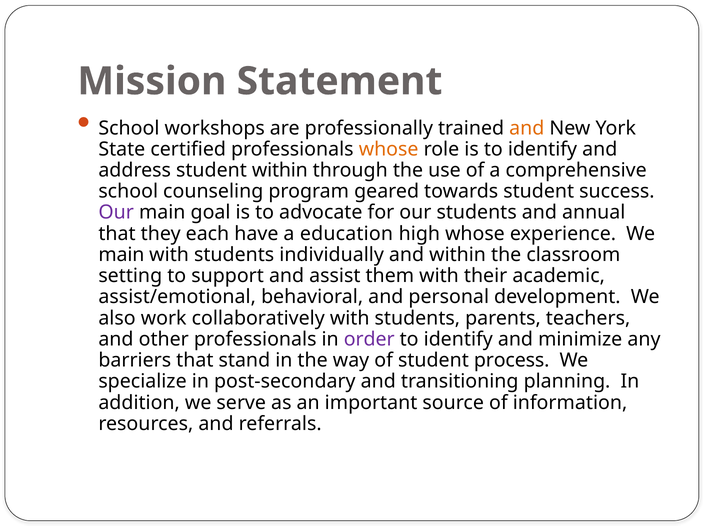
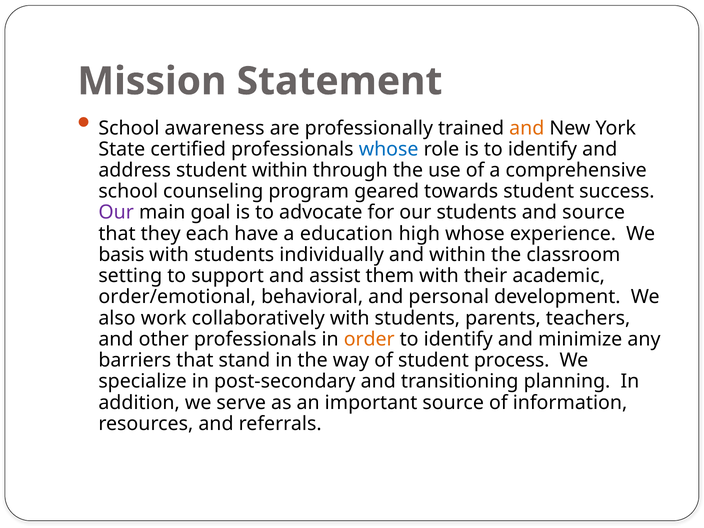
workshops: workshops -> awareness (215, 128)
whose colour: orange -> blue (389, 149)
and annual: annual -> source (594, 213)
main: main -> basis (121, 255)
assist/emotional: assist/emotional -> order/emotional (177, 297)
order colour: purple -> orange (369, 339)
